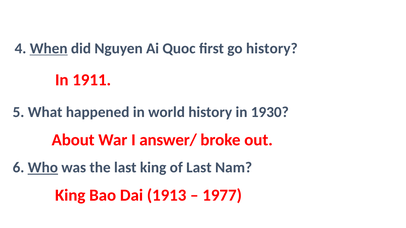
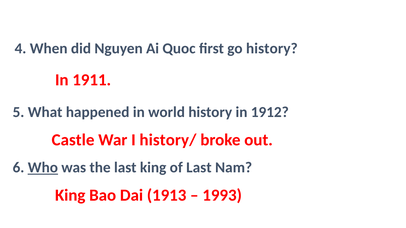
When underline: present -> none (49, 49)
1930: 1930 -> 1912 (270, 112)
About: About -> Castle (73, 140)
answer/: answer/ -> history/ (168, 140)
1977: 1977 -> 1993 (222, 196)
